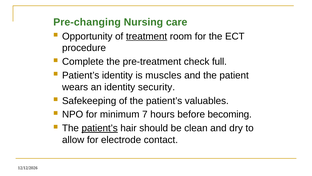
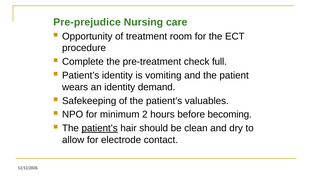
Pre-changing: Pre-changing -> Pre-prejudice (87, 22)
treatment underline: present -> none (147, 36)
muscles: muscles -> vomiting (163, 75)
security: security -> demand (157, 87)
7: 7 -> 2 (145, 114)
